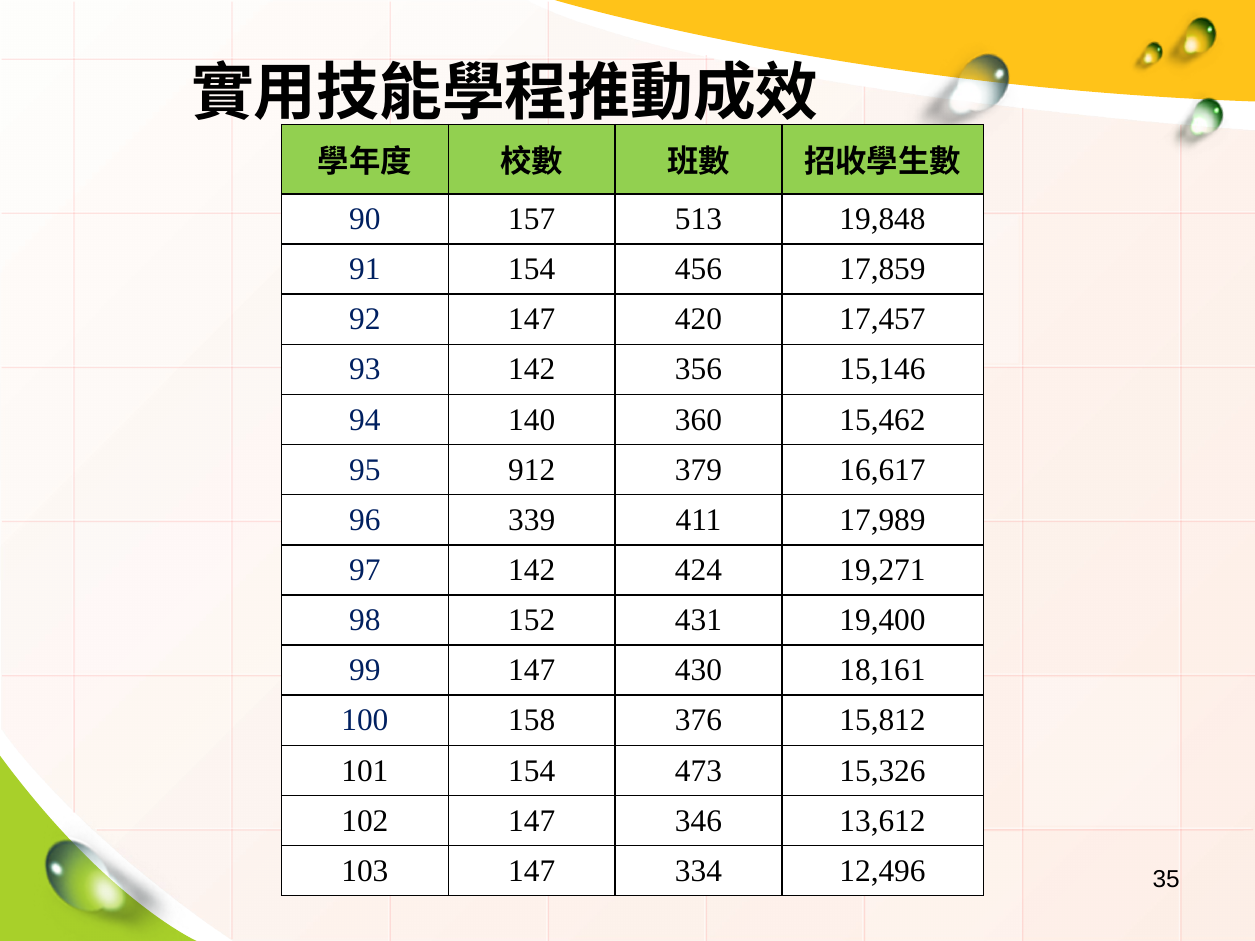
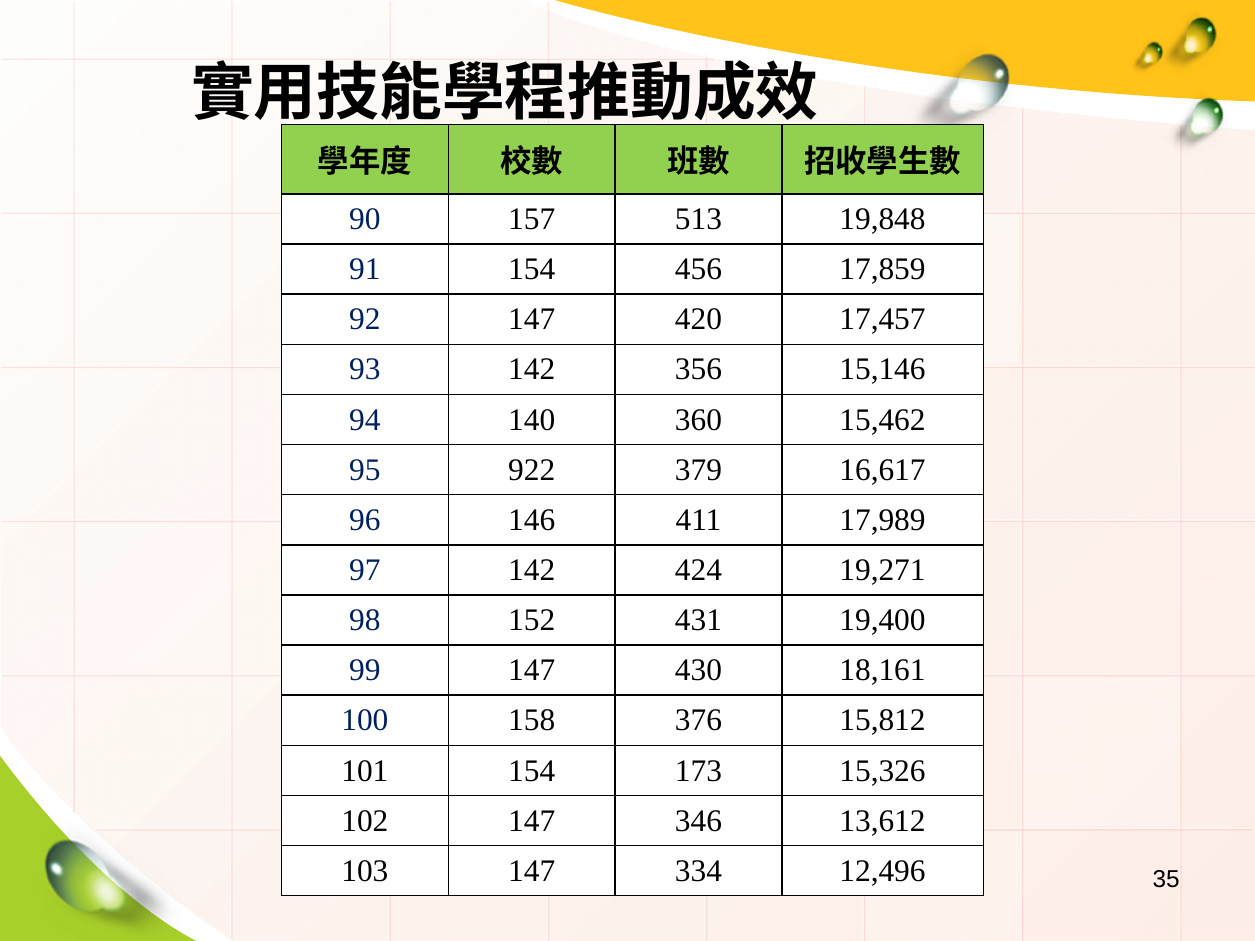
912: 912 -> 922 (532, 470)
339: 339 -> 146 (532, 520)
473: 473 -> 173 (698, 771)
